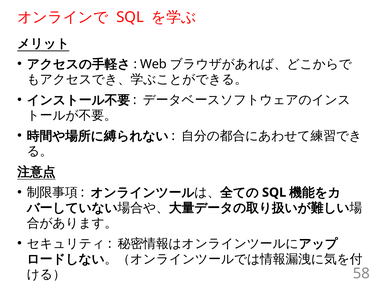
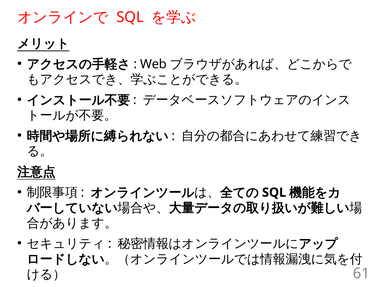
58: 58 -> 61 (361, 273)
